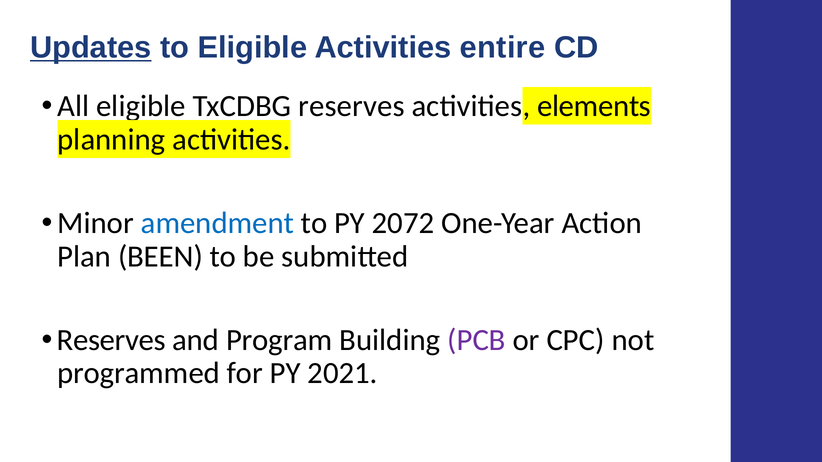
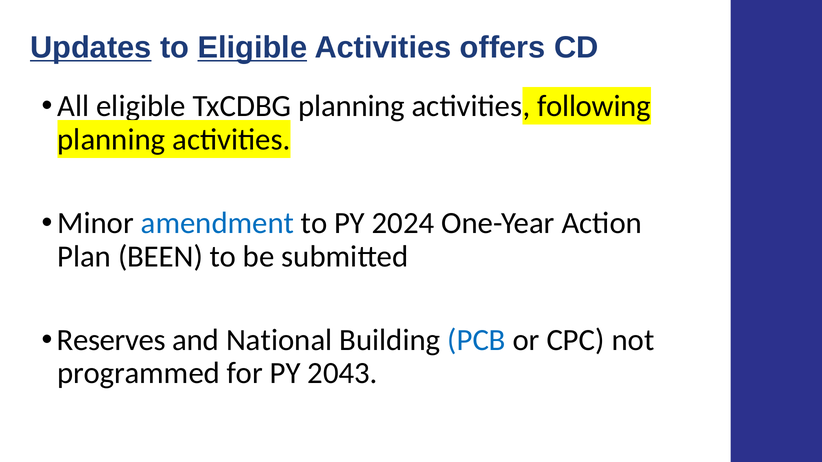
Eligible underline: none -> present (252, 47)
entire: entire -> offers (503, 47)
reserves: reserves -> planning (352, 106)
elements: elements -> following (594, 106)
2072: 2072 -> 2024 (403, 223)
Program: Program -> National (279, 340)
PCB colour: purple -> blue (476, 340)
2021: 2021 -> 2043 (343, 374)
